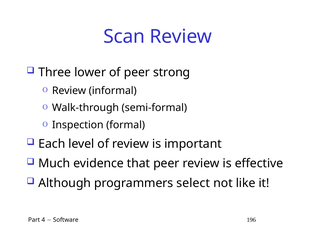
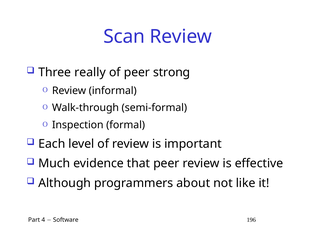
lower: lower -> really (90, 72)
select: select -> about (193, 183)
